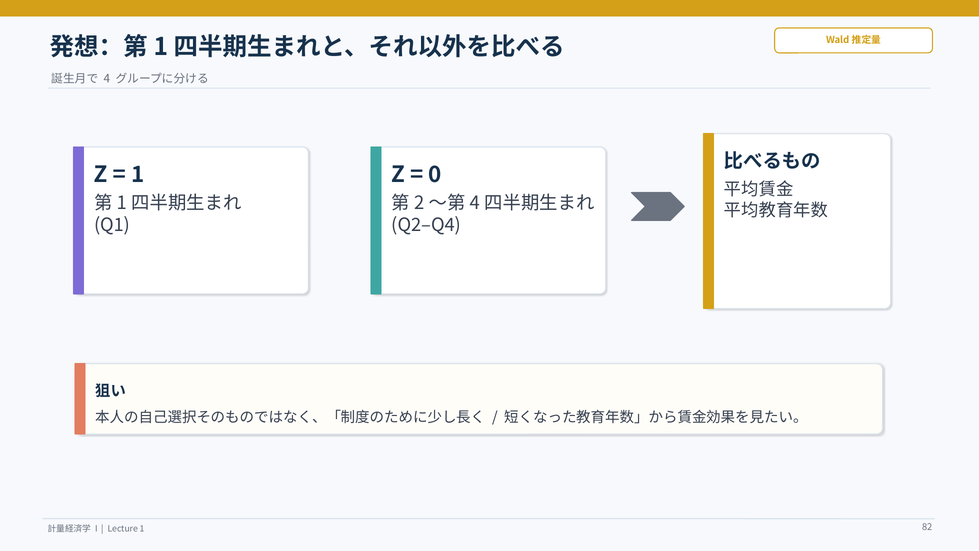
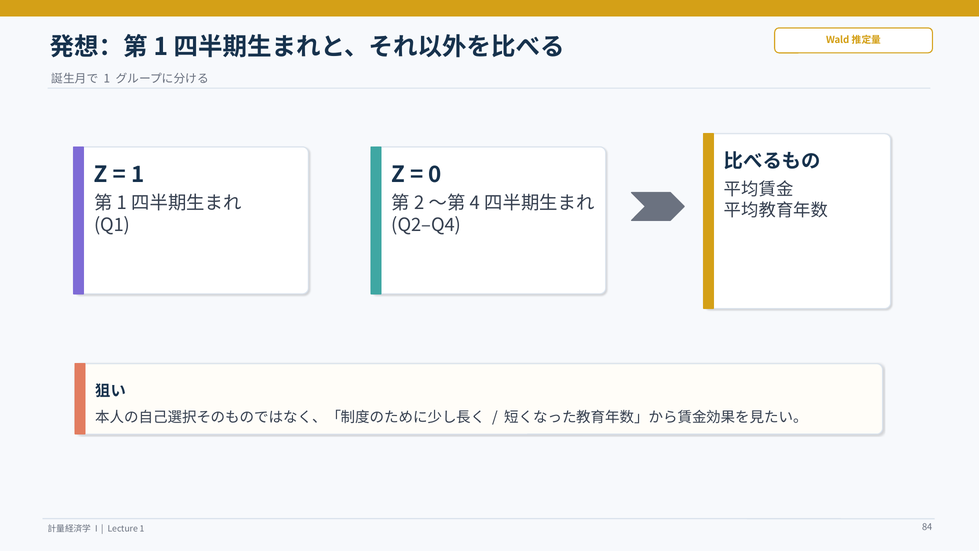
4: 4 -> 1 (107, 79)
82: 82 -> 84 (927, 527)
